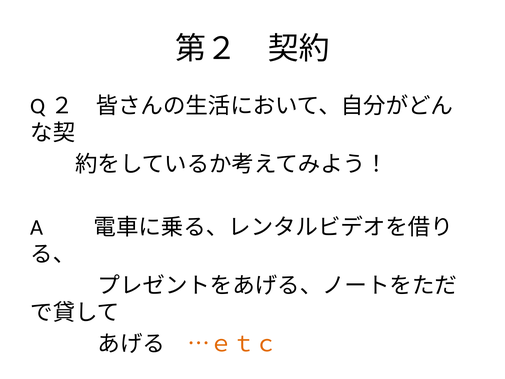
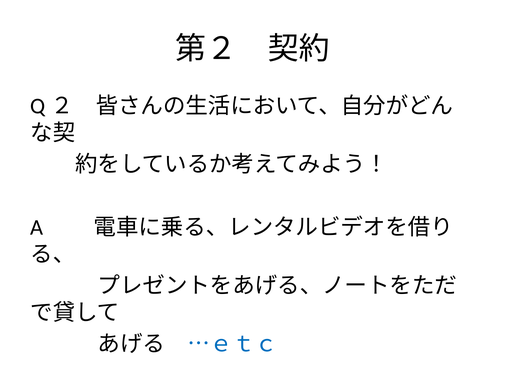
…ｅｔｃ colour: orange -> blue (232, 344)
